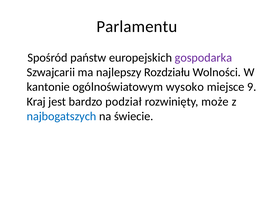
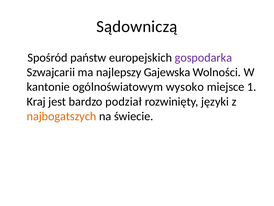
Parlamentu: Parlamentu -> Sądowniczą (137, 27)
Rozdziału: Rozdziału -> Gajewska (167, 72)
9: 9 -> 1 (252, 87)
może: może -> języki (215, 101)
najbogatszych colour: blue -> orange (62, 116)
